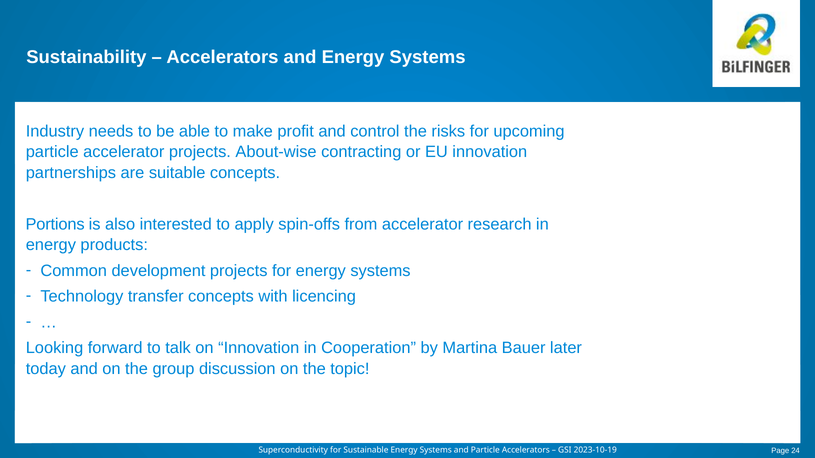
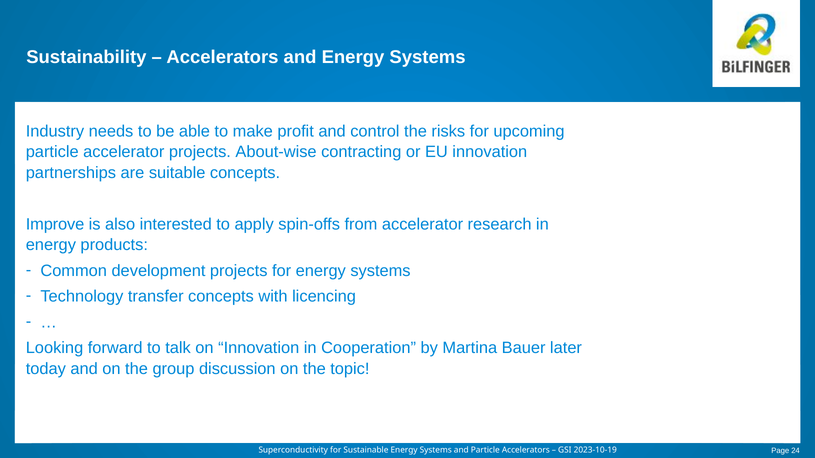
Portions: Portions -> Improve (55, 224)
